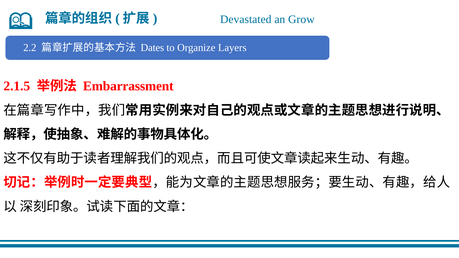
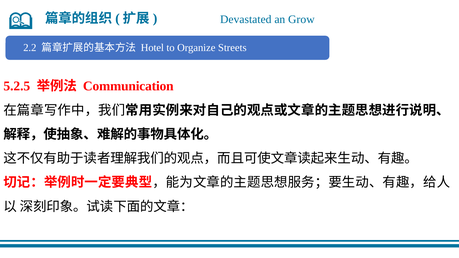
Dates: Dates -> Hotel (152, 48)
Layers: Layers -> Streets (232, 48)
2.1.5: 2.1.5 -> 5.2.5 (17, 86)
Embarrassment: Embarrassment -> Communication (128, 86)
